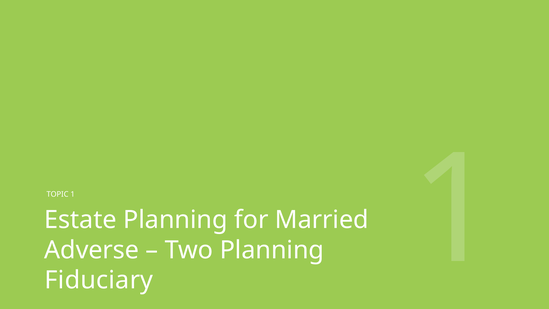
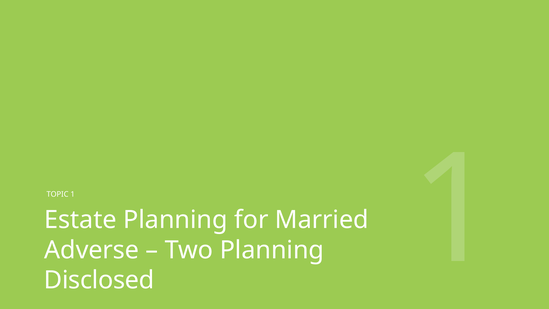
Fiduciary: Fiduciary -> Disclosed (99, 280)
